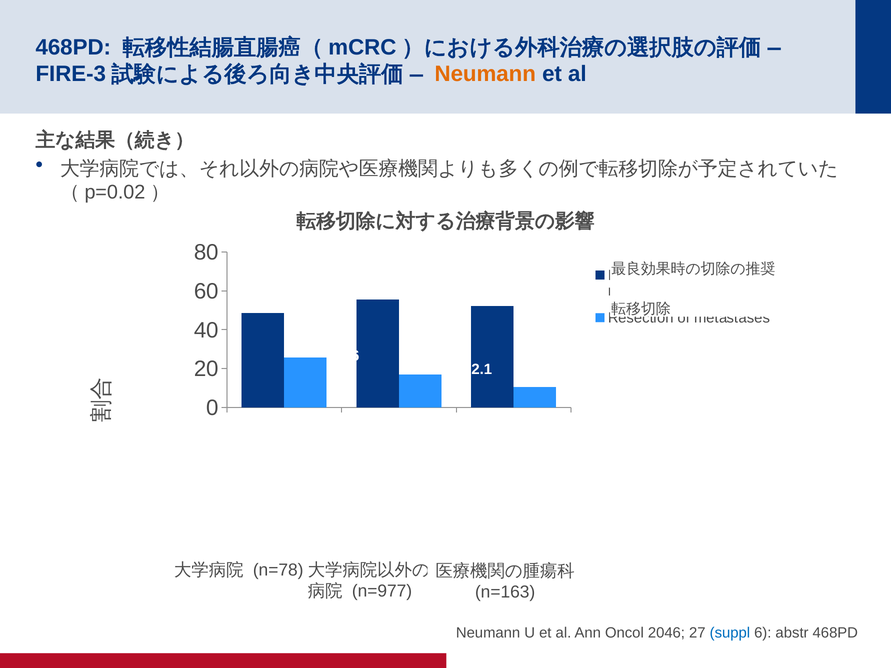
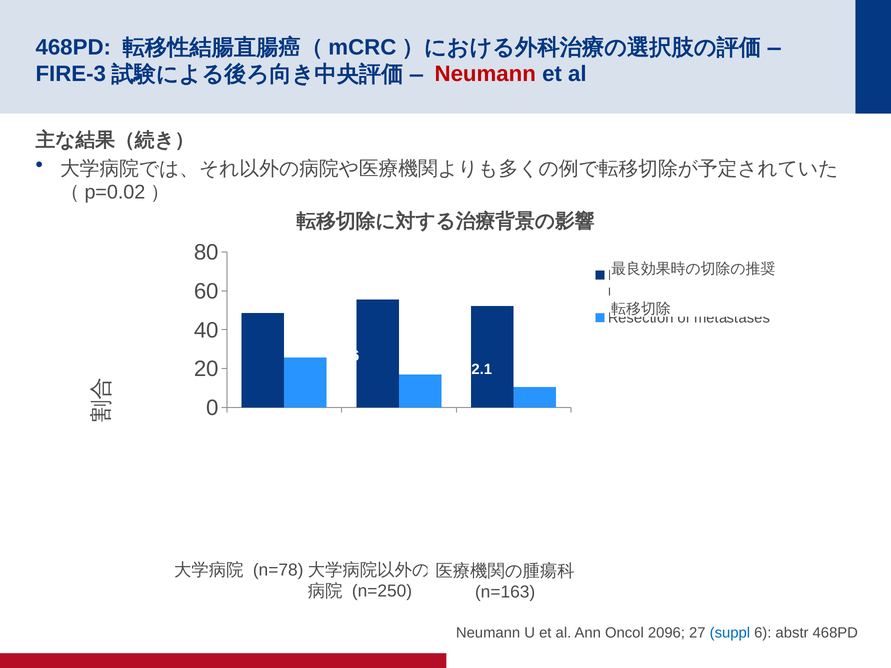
Neumann colour: orange -> red (485, 74)
n=977: n=977 -> n=250 (382, 591)
2046: 2046 -> 2096 (666, 633)
